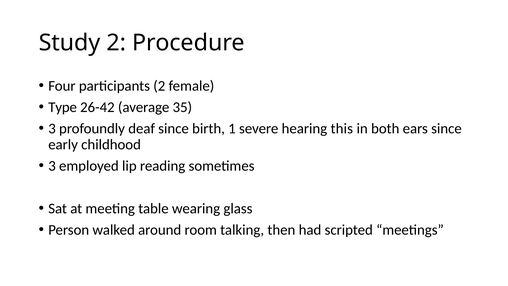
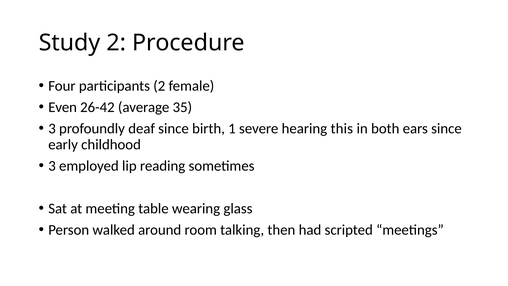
Type: Type -> Even (63, 107)
